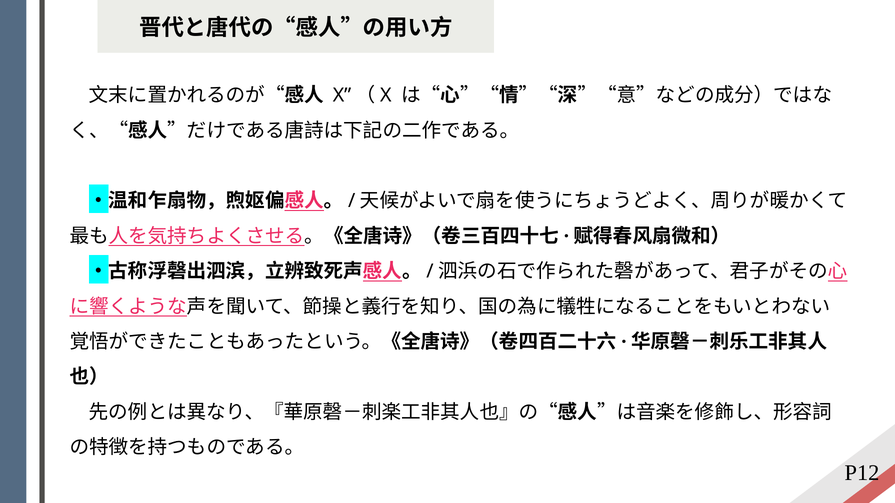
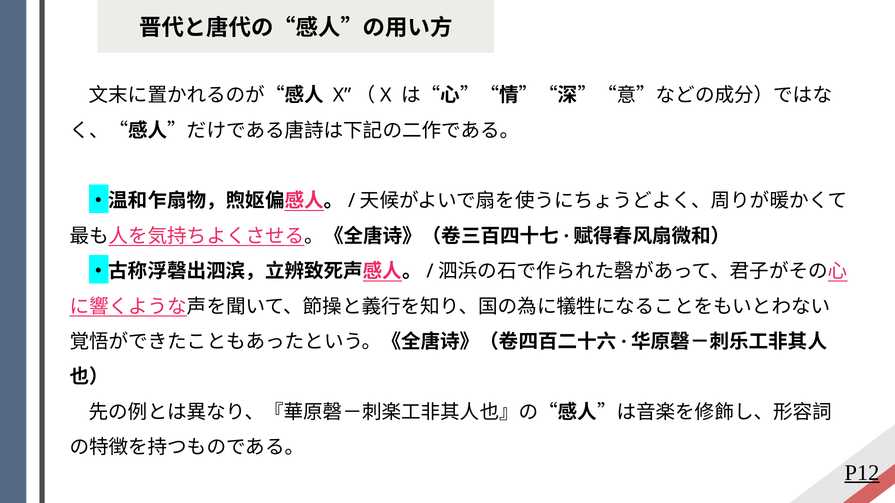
P12 underline: none -> present (862, 473)
